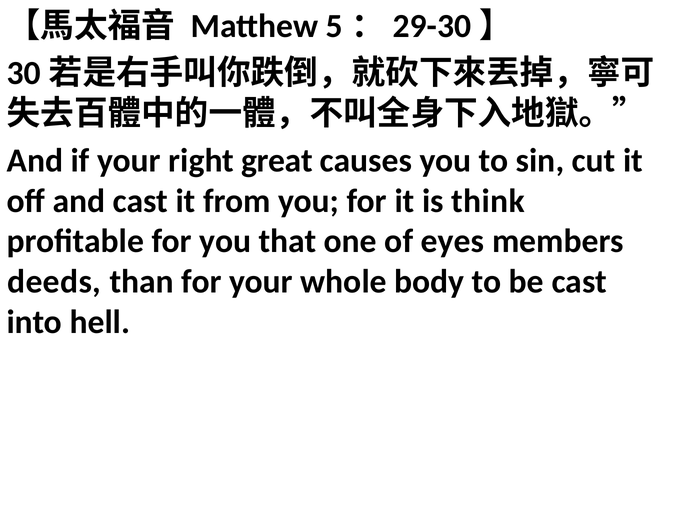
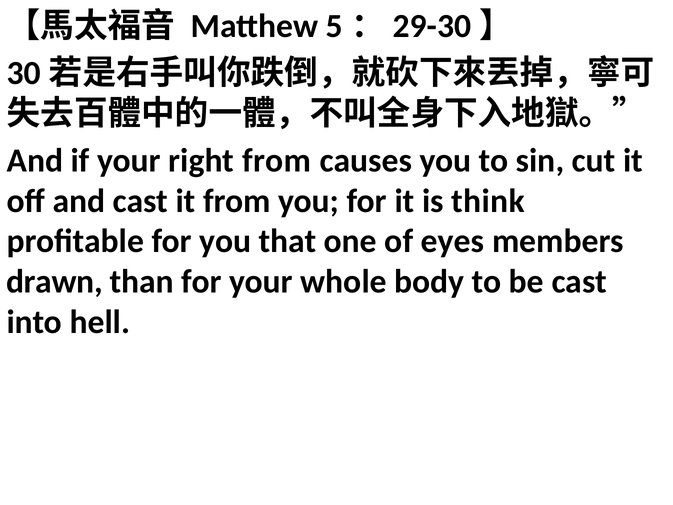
right great: great -> from (277, 161)
deeds: deeds -> drawn (54, 282)
